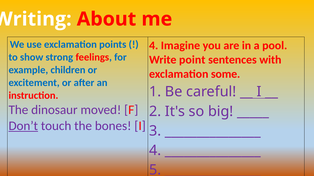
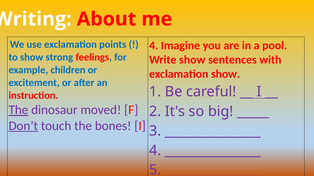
Write point: point -> show (192, 60)
exclamation some: some -> show (226, 74)
The underline: none -> present (18, 110)
